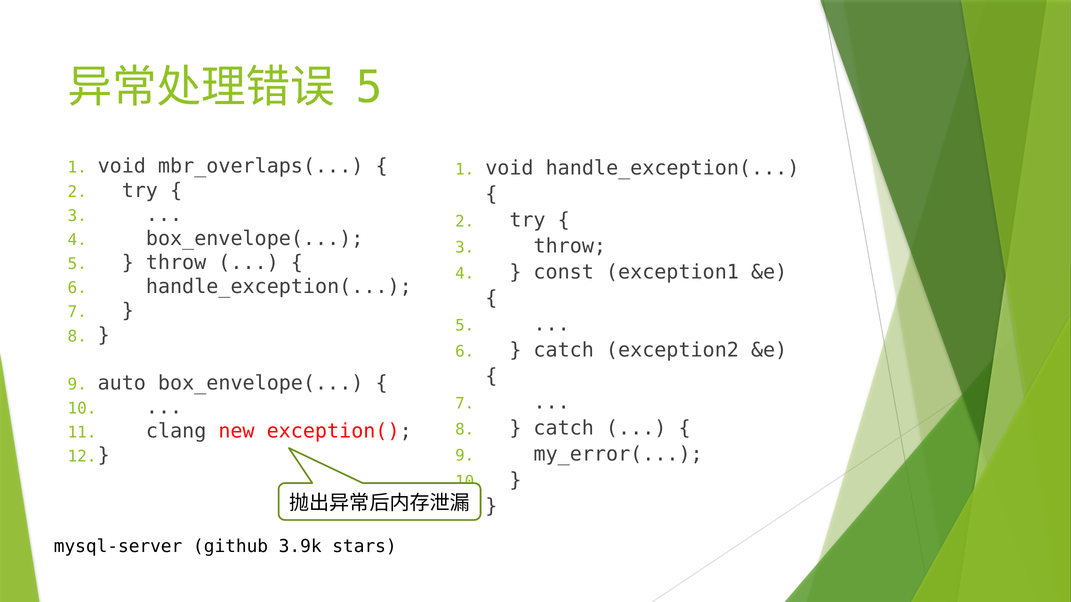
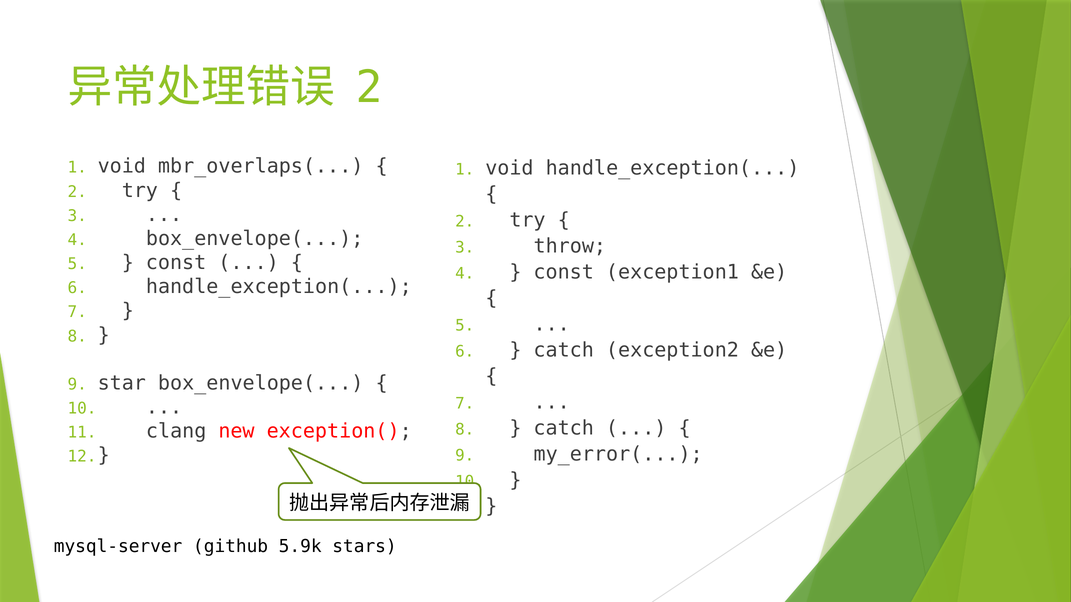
5: 5 -> 2 (369, 87)
throw: throw -> const (176, 263)
auto: auto -> star (122, 383)
3.9k: 3.9k -> 5.9k (300, 547)
